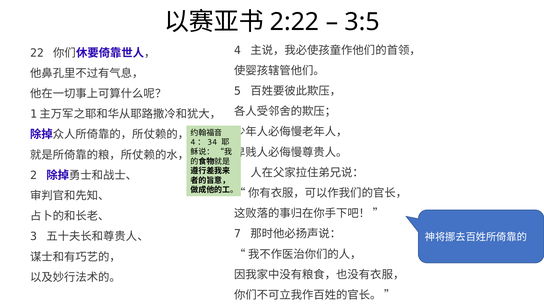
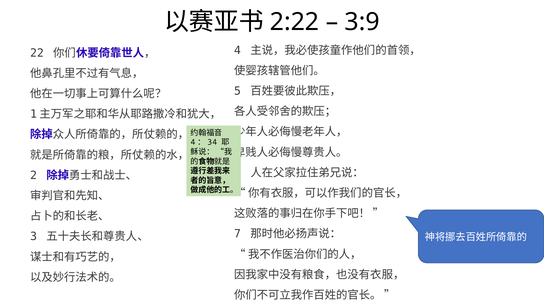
3:5: 3:5 -> 3:9 (362, 22)
